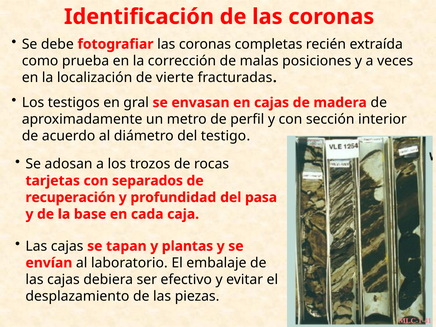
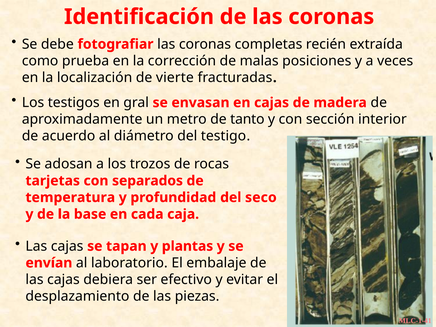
perfil: perfil -> tanto (247, 119)
recuperación: recuperación -> temperatura (70, 197)
pasa: pasa -> seco (261, 197)
